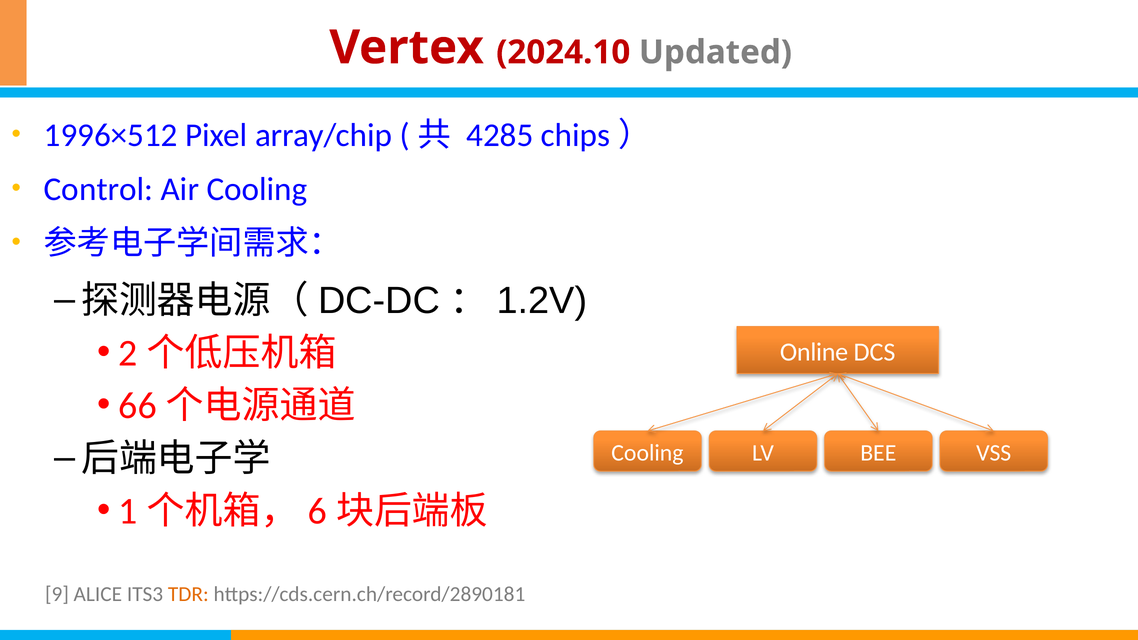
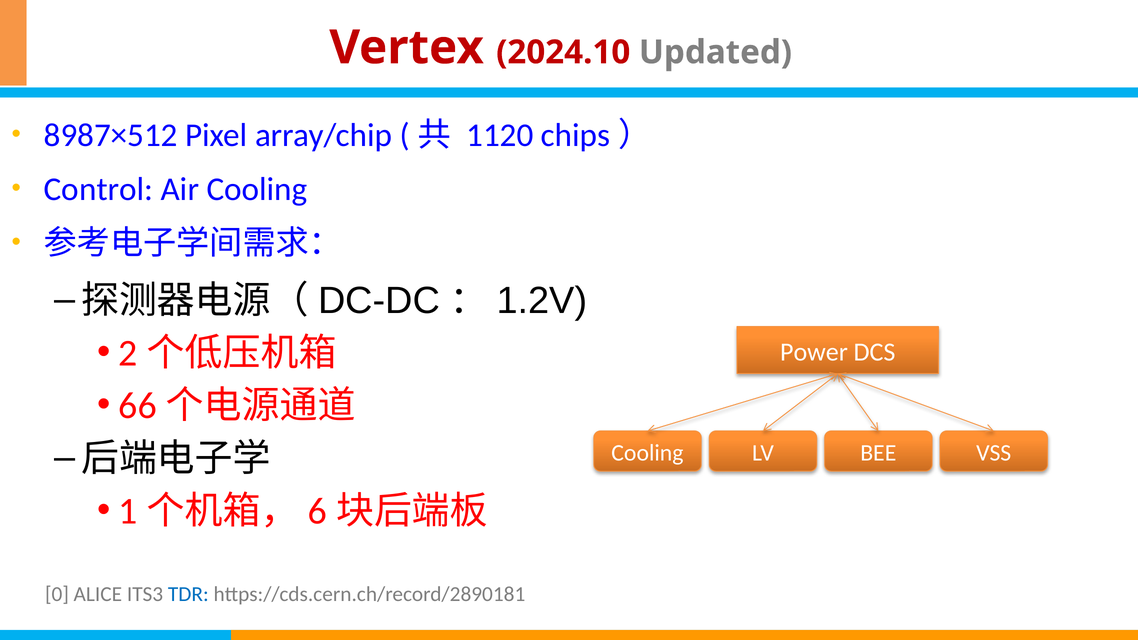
1996×512: 1996×512 -> 8987×512 (111, 135)
4285: 4285 -> 1120 (500, 135)
Online: Online -> Power (814, 352)
9: 9 -> 0 (57, 595)
TDR colour: orange -> blue (188, 595)
